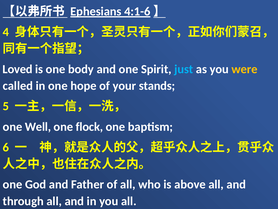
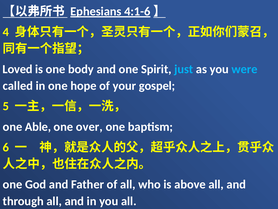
were colour: yellow -> light blue (244, 69)
stands: stands -> gospel (157, 86)
Well: Well -> Able (38, 127)
flock: flock -> over (89, 127)
